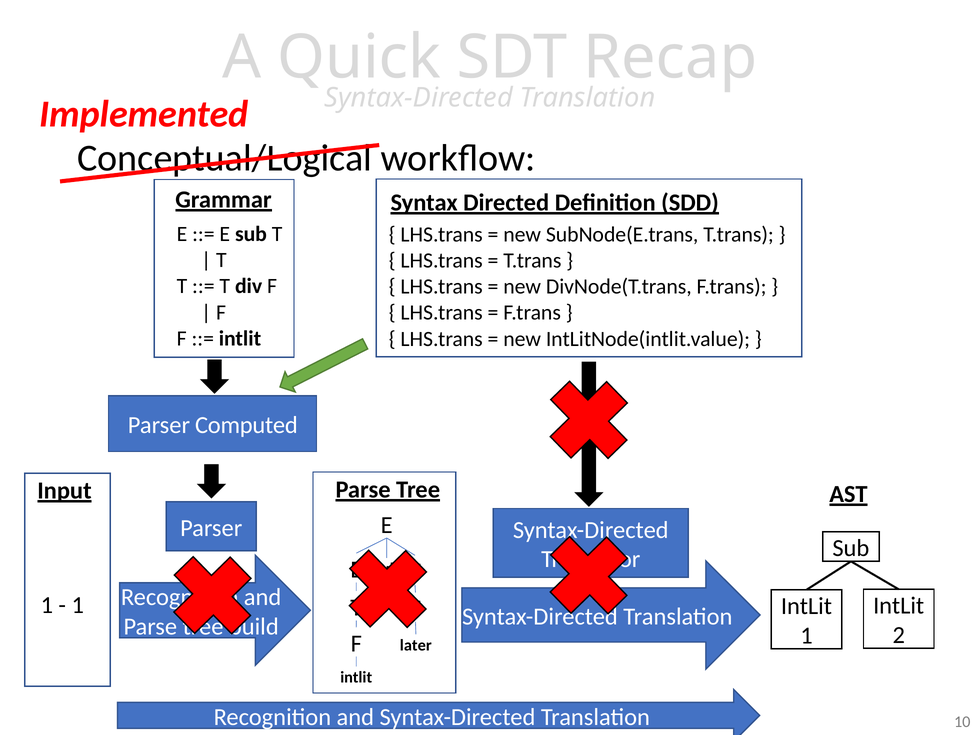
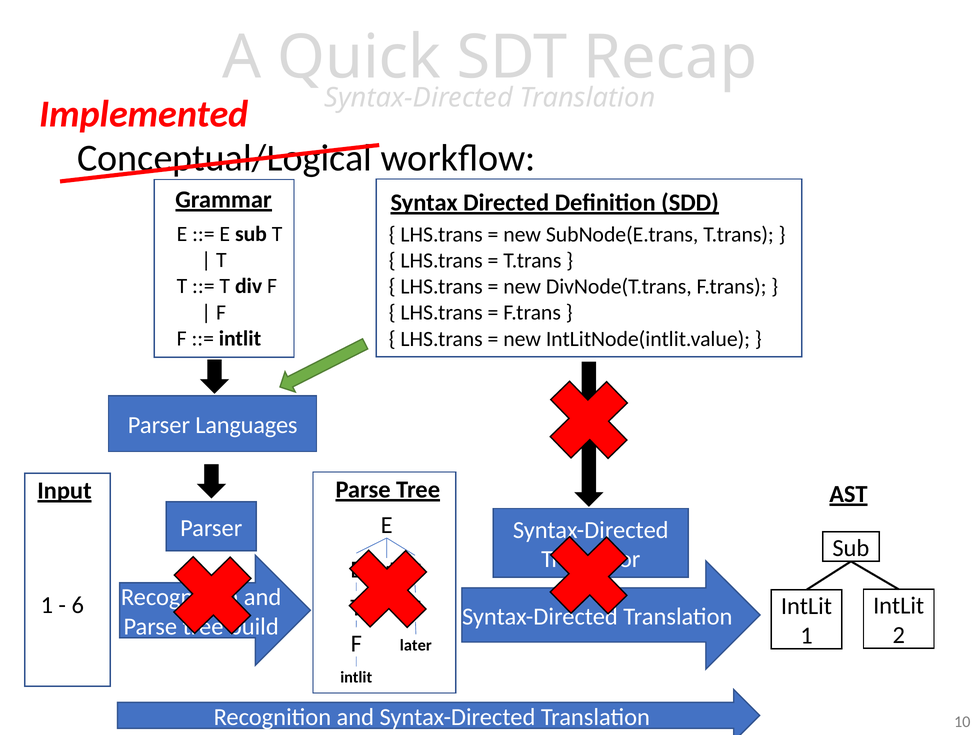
Computed: Computed -> Languages (246, 425)
1: 1 -> 6 (78, 605)
